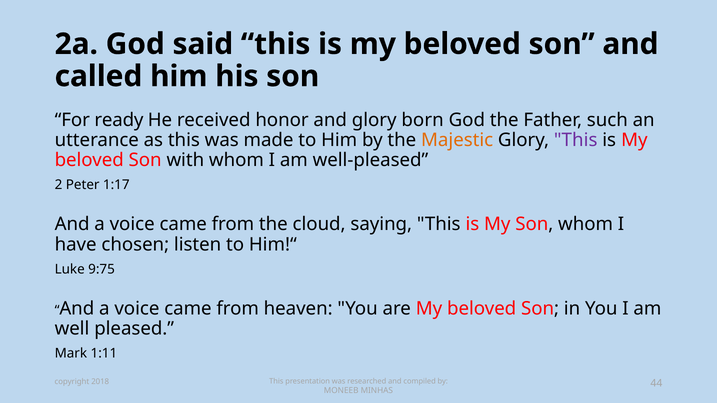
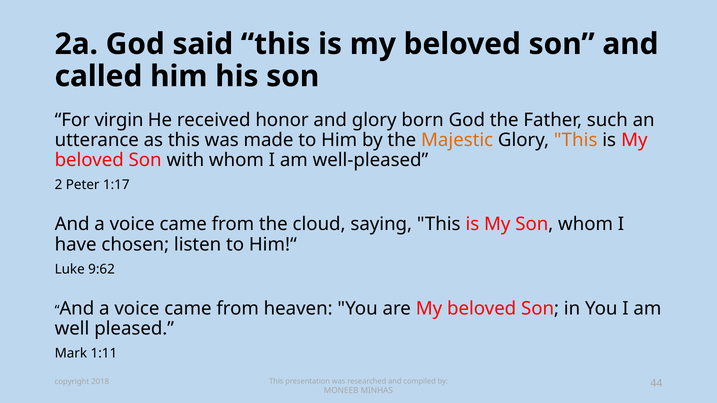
ready: ready -> virgin (119, 120)
This colour: purple -> orange (576, 140)
9:75: 9:75 -> 9:62 (102, 269)
